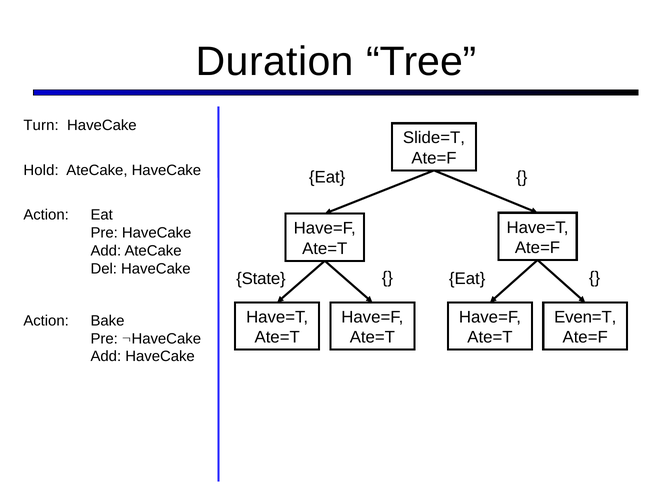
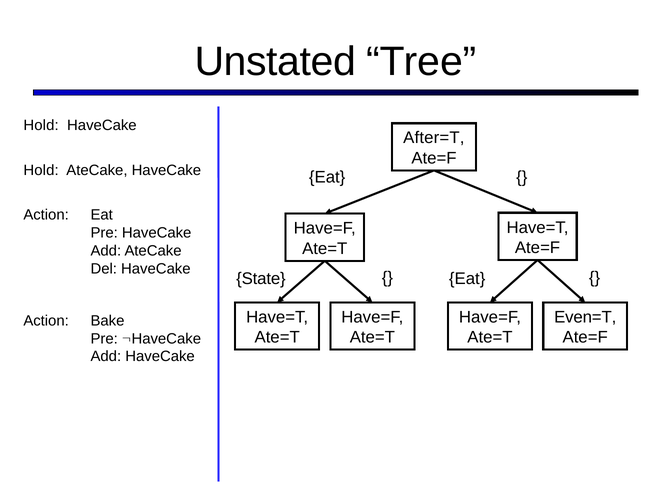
Duration: Duration -> Unstated (275, 62)
Turn: Turn -> Hold (41, 125)
Slide=T: Slide=T -> After=T (434, 138)
